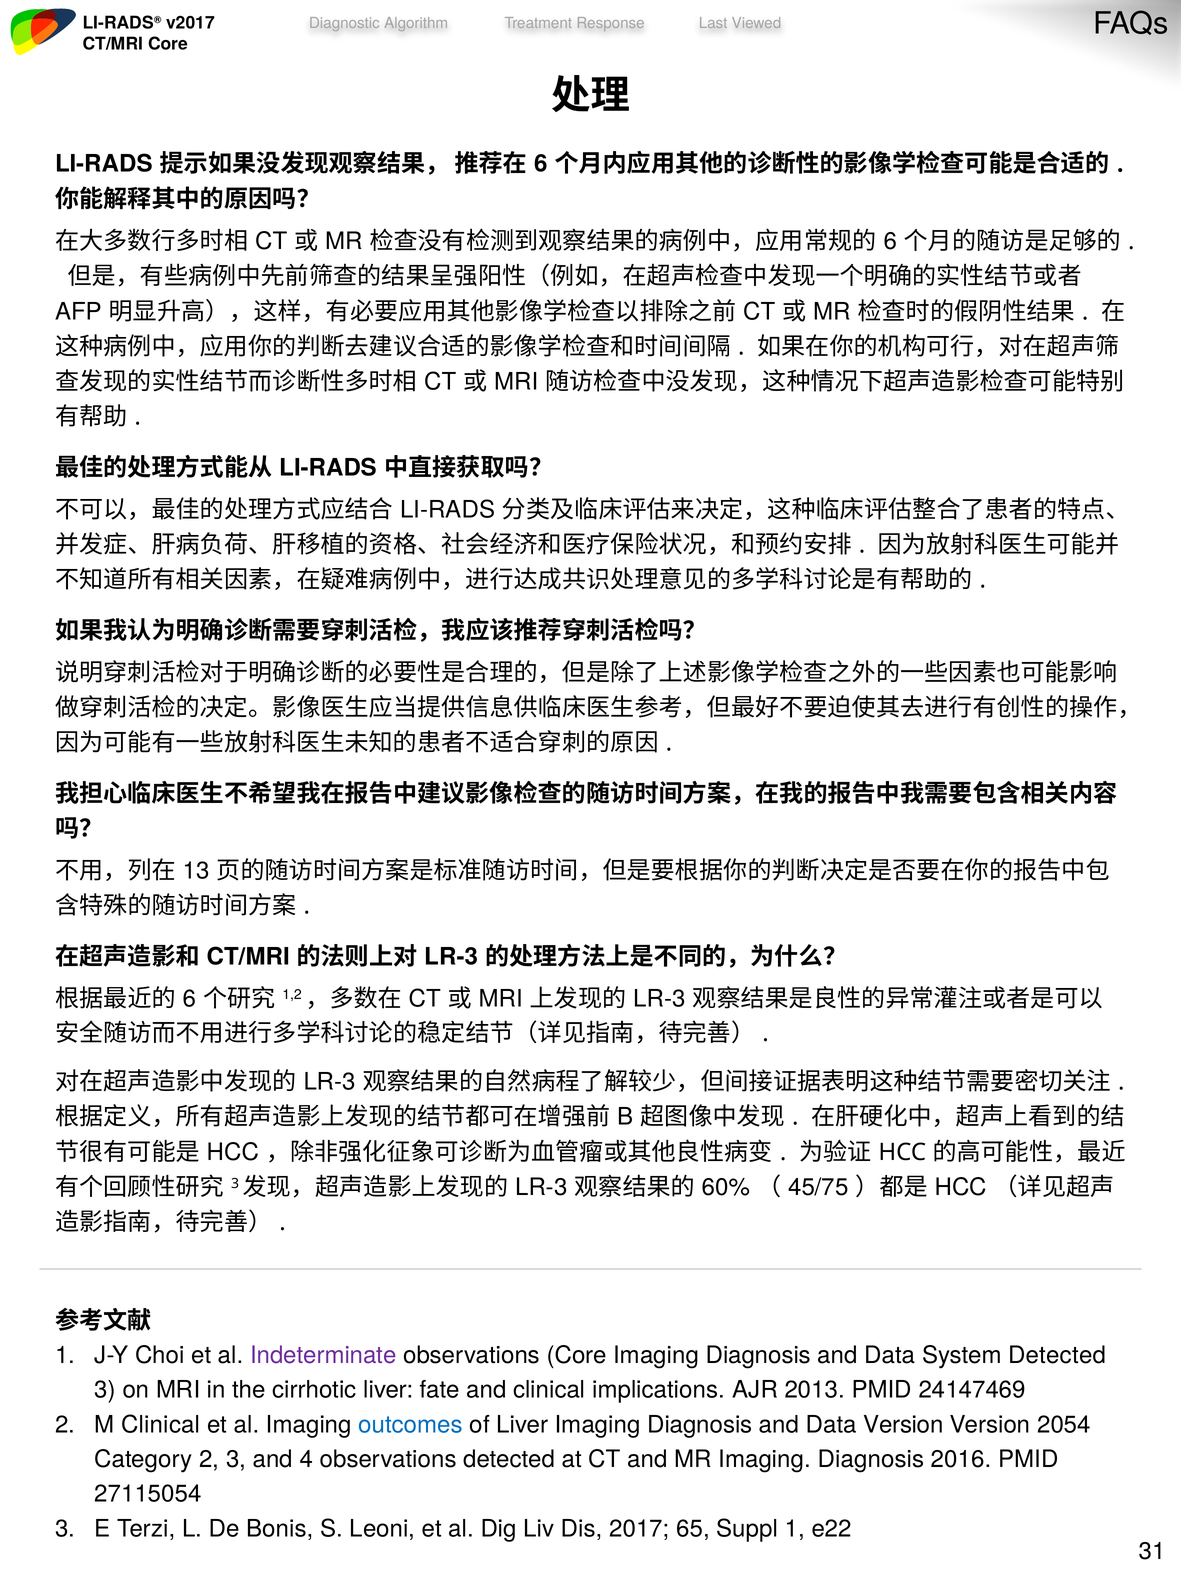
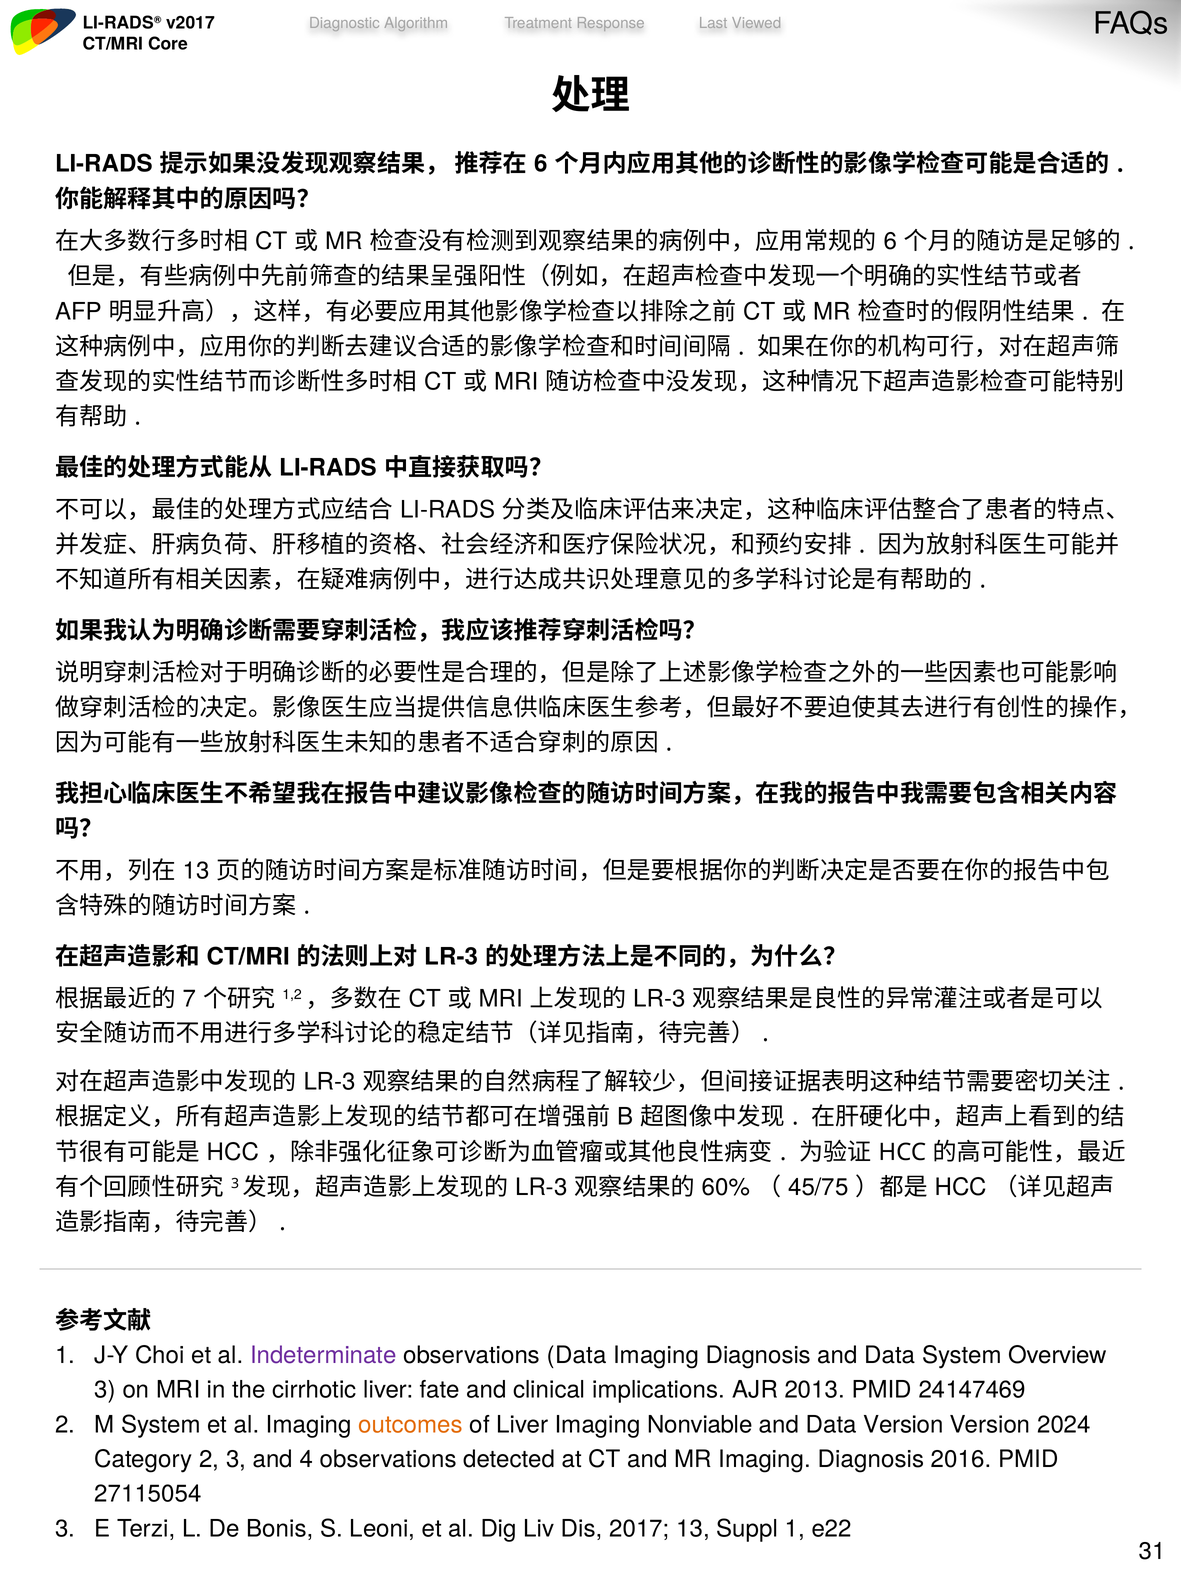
6: 6 -> 7 (189, 998)
observations Core: Core -> Data (577, 1355)
System Detected: Detected -> Overview (1057, 1355)
M Clinical: Clinical -> System (161, 1424)
outcomes colour: blue -> orange (411, 1424)
Liver Imaging Diagnosis: Diagnosis -> Nonviable (700, 1424)
2054: 2054 -> 2024 (1064, 1424)
2017 65: 65 -> 13 (693, 1528)
